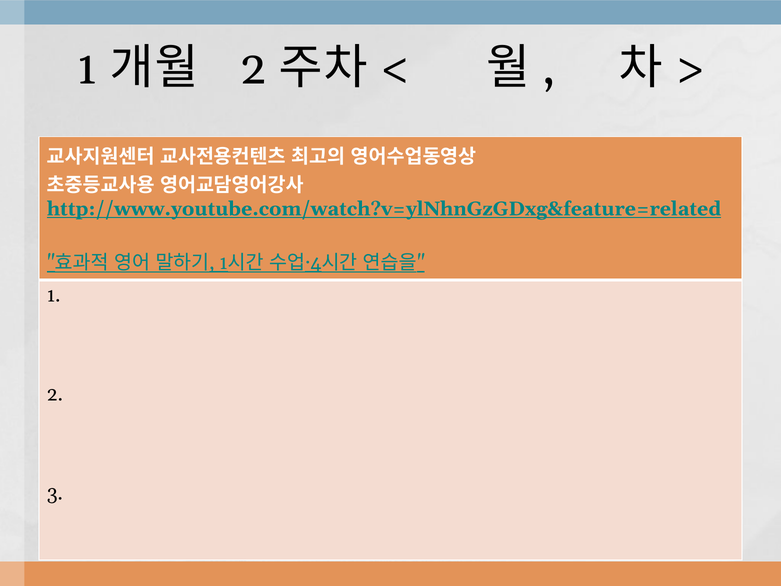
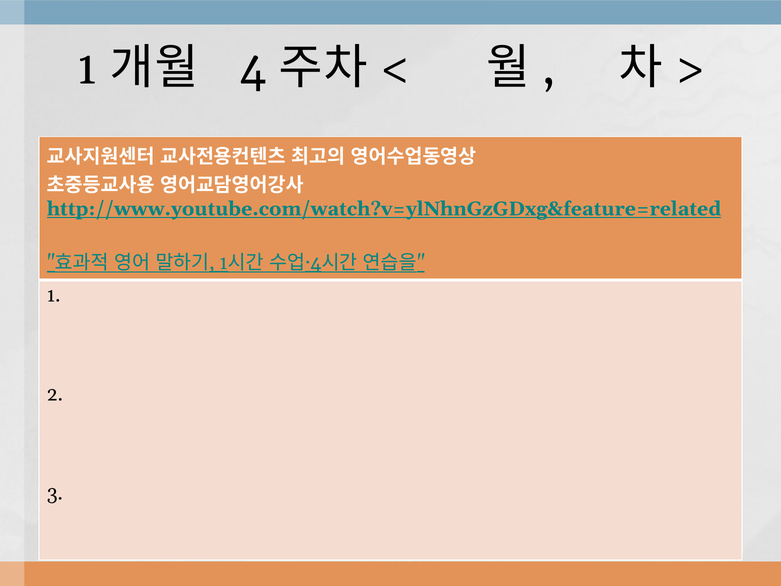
2: 2 -> 4 (253, 68)
